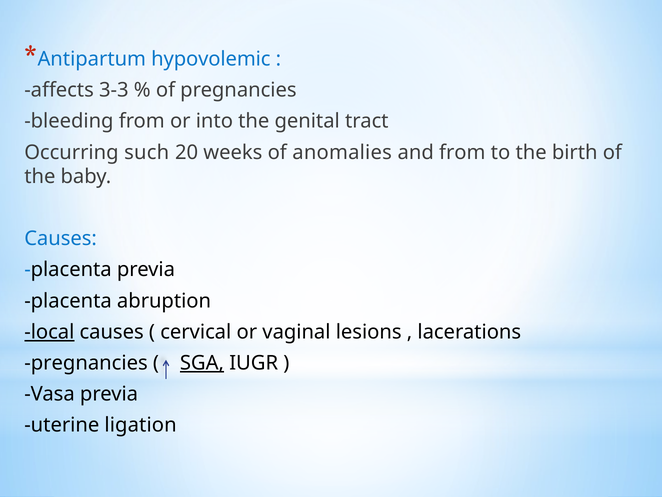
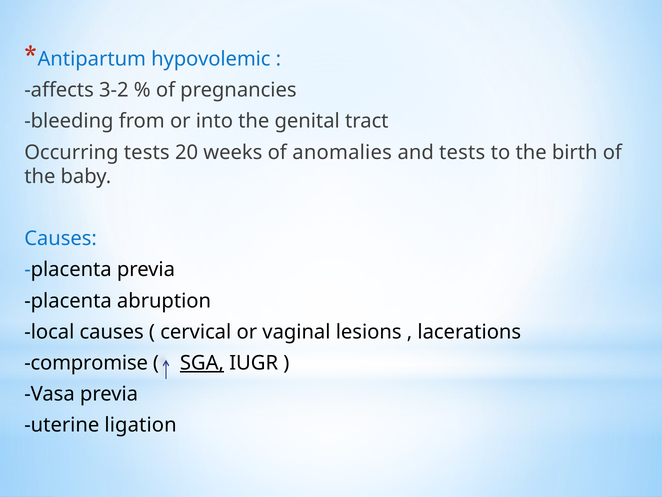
3-3: 3-3 -> 3-2 (114, 90)
Occurring such: such -> tests (147, 152)
and from: from -> tests (462, 152)
local underline: present -> none (49, 332)
pregnancies: pregnancies -> compromise (86, 363)
